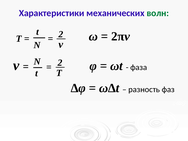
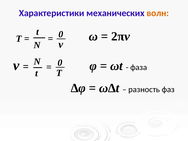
волн colour: green -> orange (158, 13)
2: 2 -> 0 (61, 34)
2: 2 -> 0 (60, 63)
